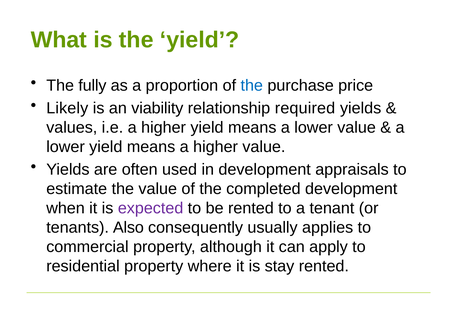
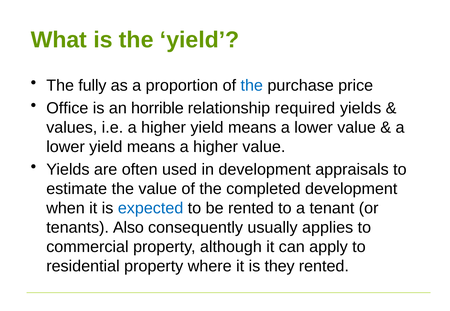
Likely: Likely -> Office (67, 108)
viability: viability -> horrible (157, 108)
expected colour: purple -> blue (151, 208)
stay: stay -> they (280, 267)
